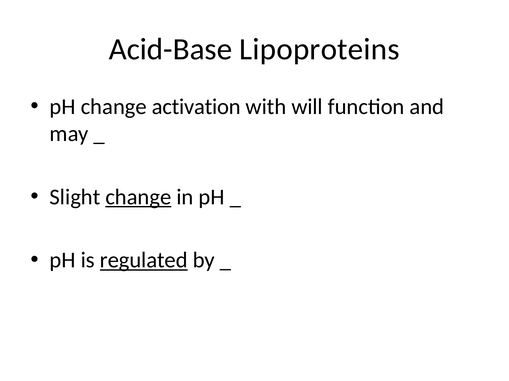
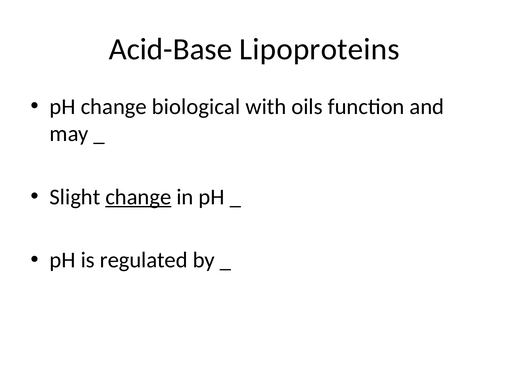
activation: activation -> biological (196, 107)
will: will -> oils (307, 107)
regulated underline: present -> none (144, 261)
